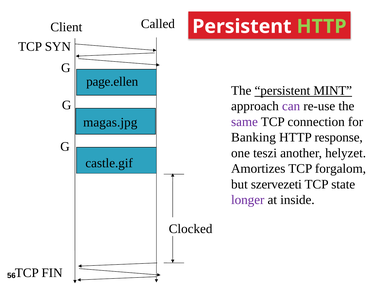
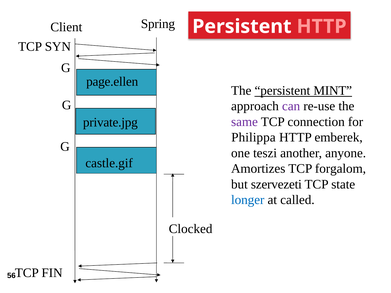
Called: Called -> Spring (158, 24)
HTTP colour: light green -> pink (322, 27)
magas.jpg: magas.jpg -> private.jpg (110, 122)
Banking: Banking -> Philippa (253, 138)
response: response -> emberek (339, 138)
helyzet: helyzet -> anyone (346, 153)
longer colour: purple -> blue (248, 200)
inside: inside -> called (297, 200)
